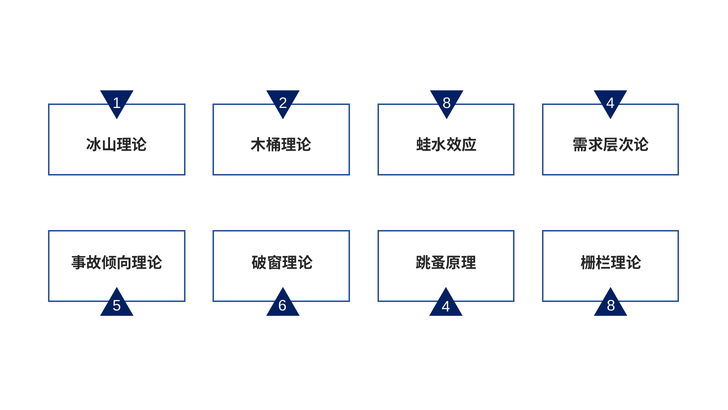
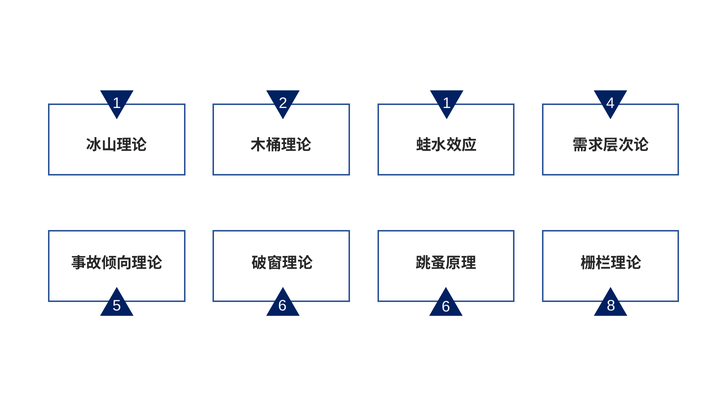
2 8: 8 -> 1 (447, 103)
6 4: 4 -> 6 (446, 306)
